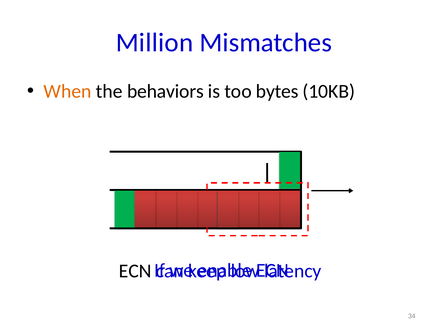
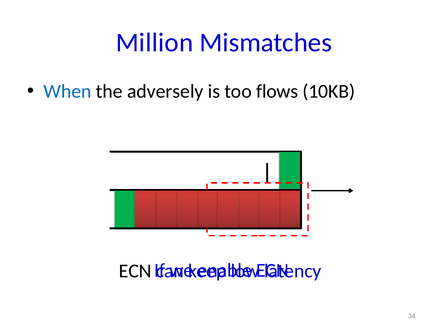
When colour: orange -> blue (68, 92)
behaviors: behaviors -> adversely (165, 92)
bytes: bytes -> flows (277, 92)
